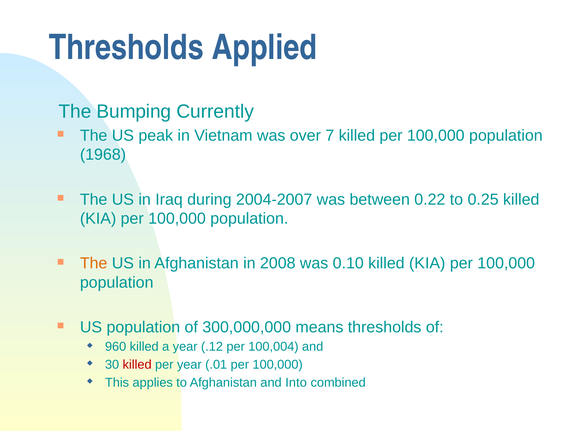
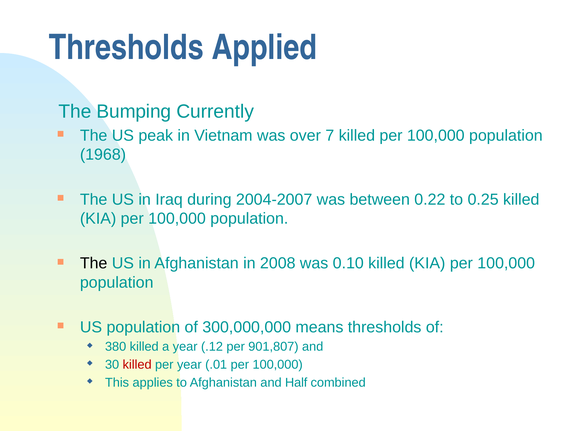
The colour: orange -> black (94, 263)
960: 960 -> 380 (116, 346)
100,004: 100,004 -> 901,807 (273, 346)
Into: Into -> Half (296, 382)
